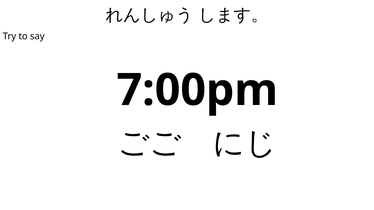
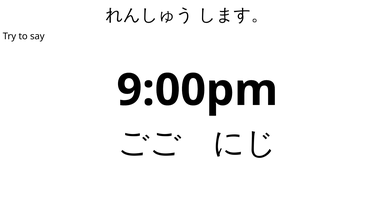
7:00pm: 7:00pm -> 9:00pm (197, 90)
